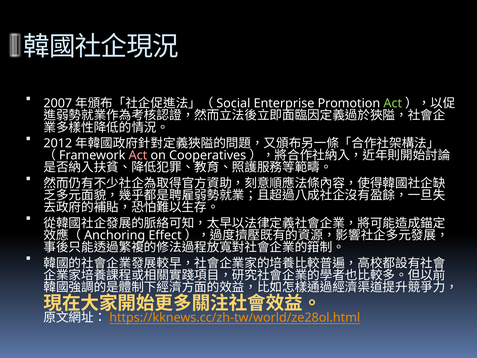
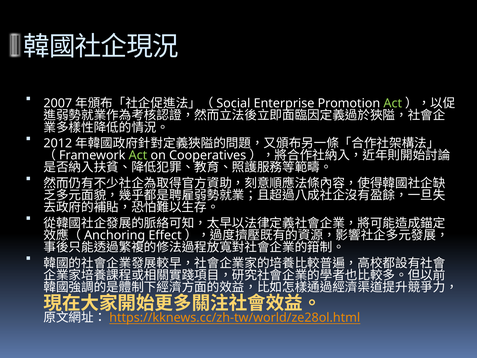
Act colour: pink -> light green (138, 155)
